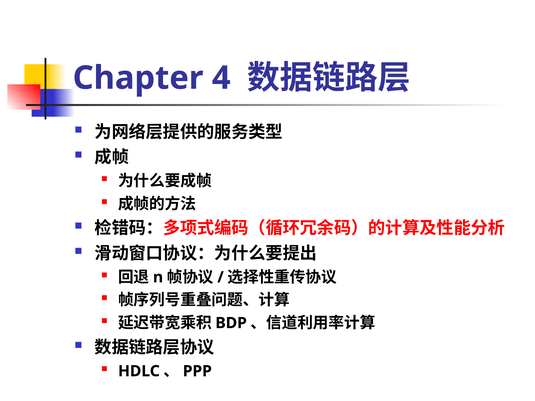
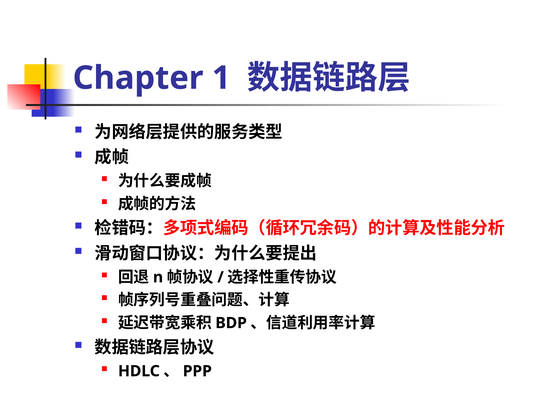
4: 4 -> 1 (221, 78)
